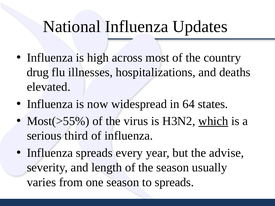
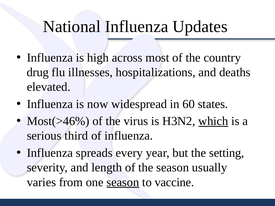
64: 64 -> 60 (189, 104)
Most(>55%: Most(>55% -> Most(>46% (58, 121)
advise: advise -> setting (227, 153)
season underline: none -> present (123, 182)
to spreads: spreads -> vaccine (174, 182)
